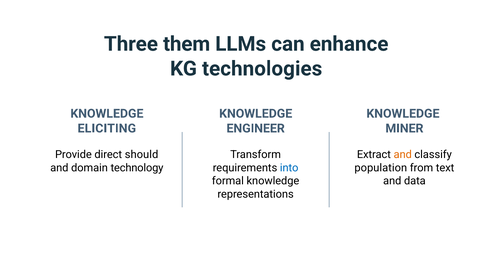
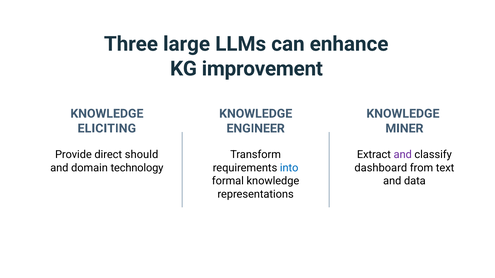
them: them -> large (187, 44)
technologies: technologies -> improvement (262, 69)
and colour: orange -> purple (403, 155)
population: population -> dashboard (381, 168)
